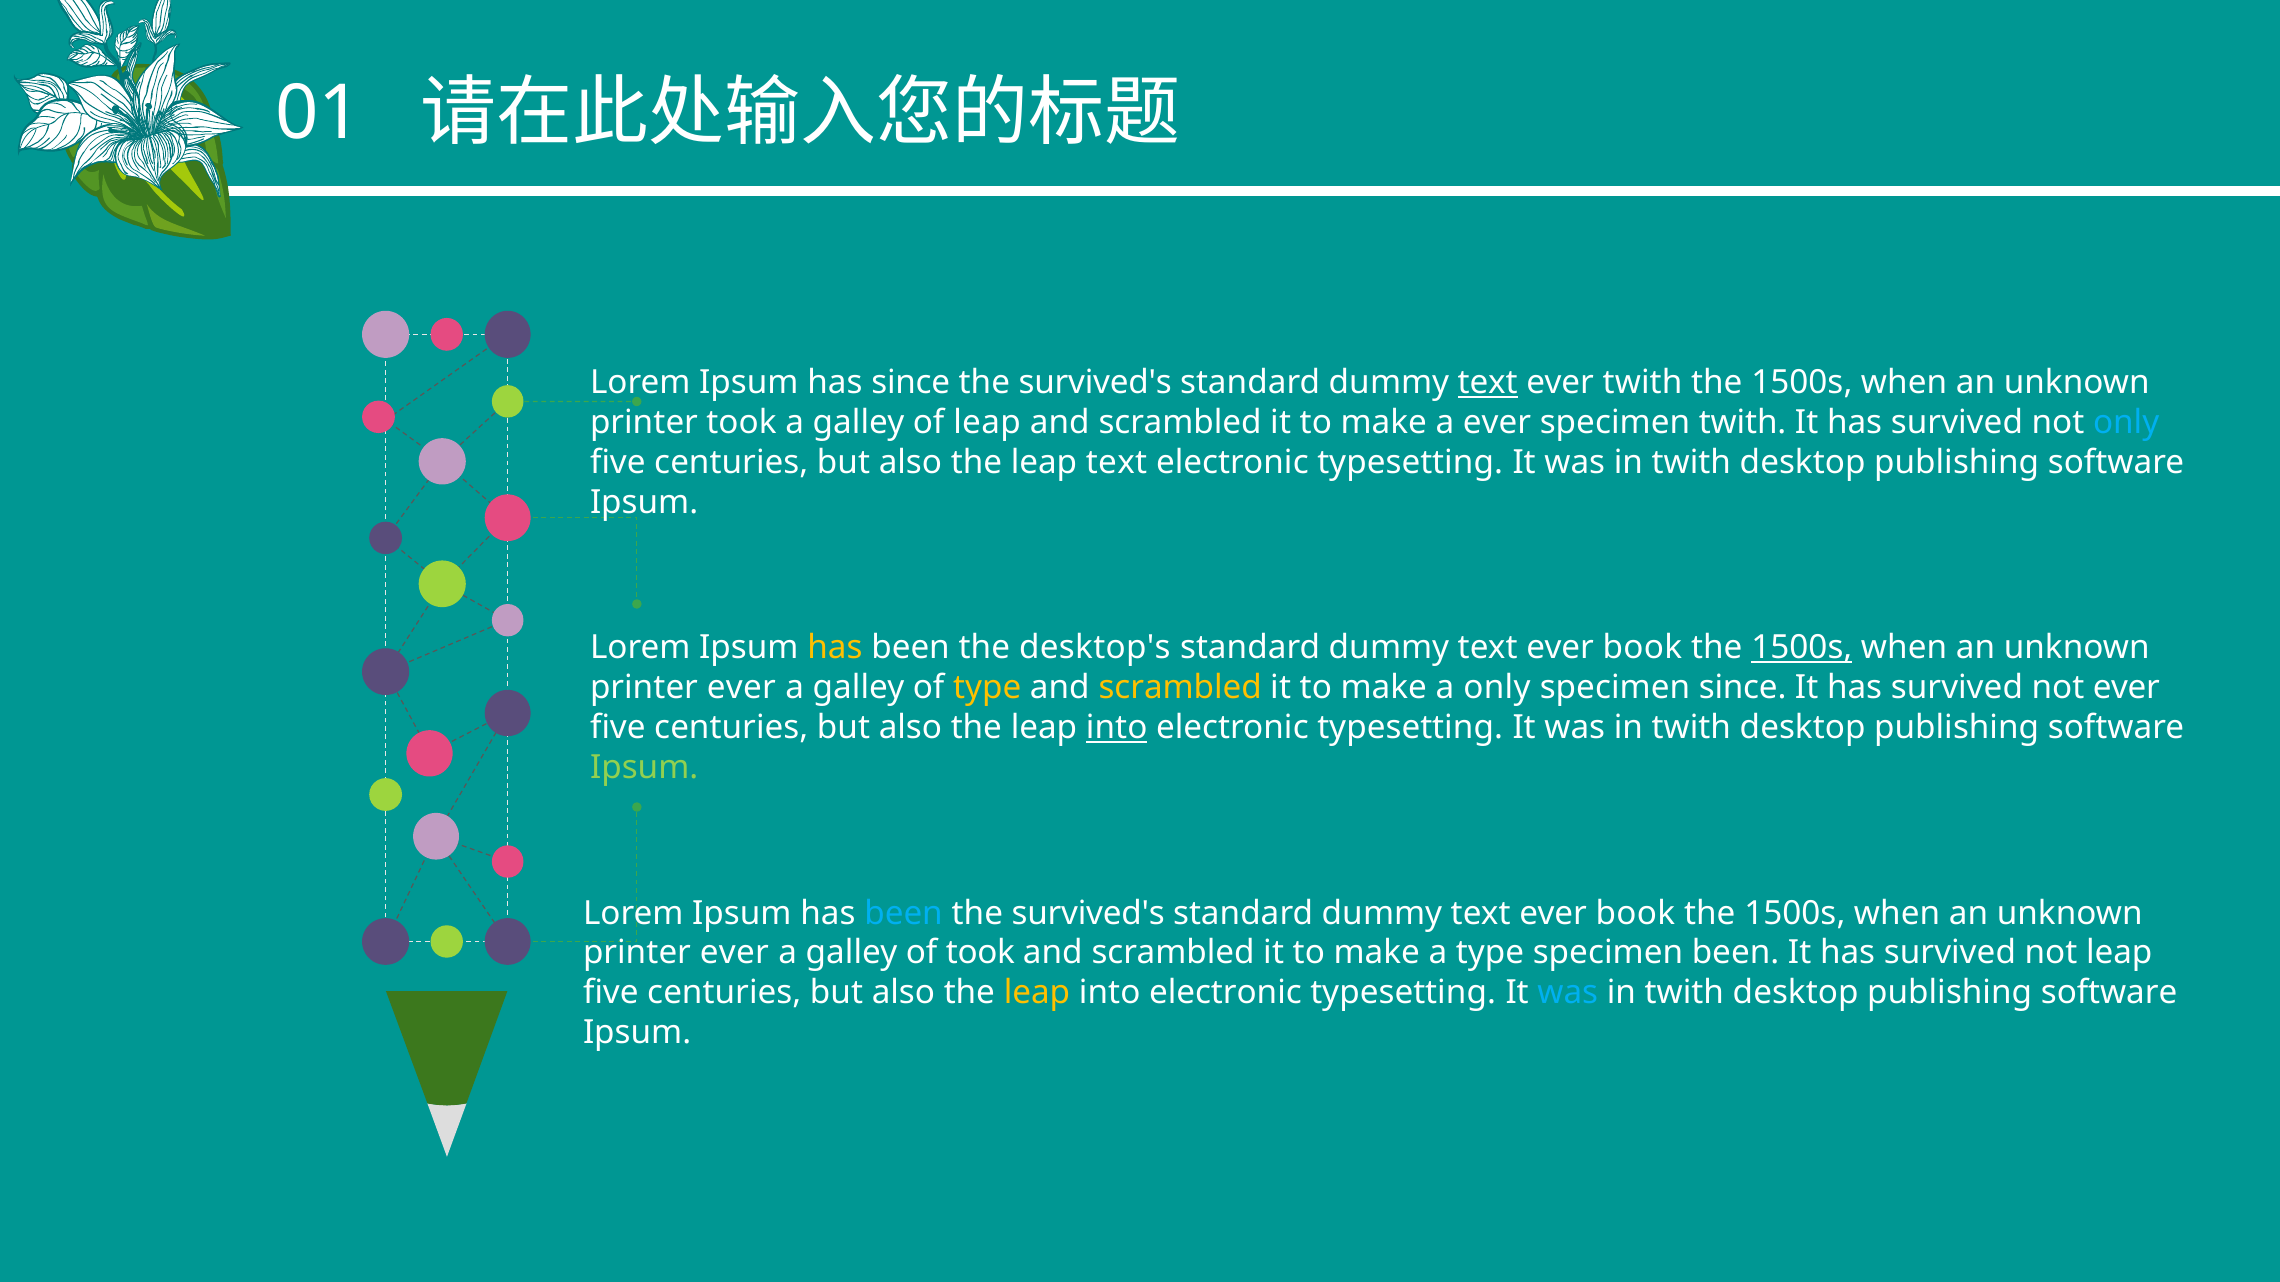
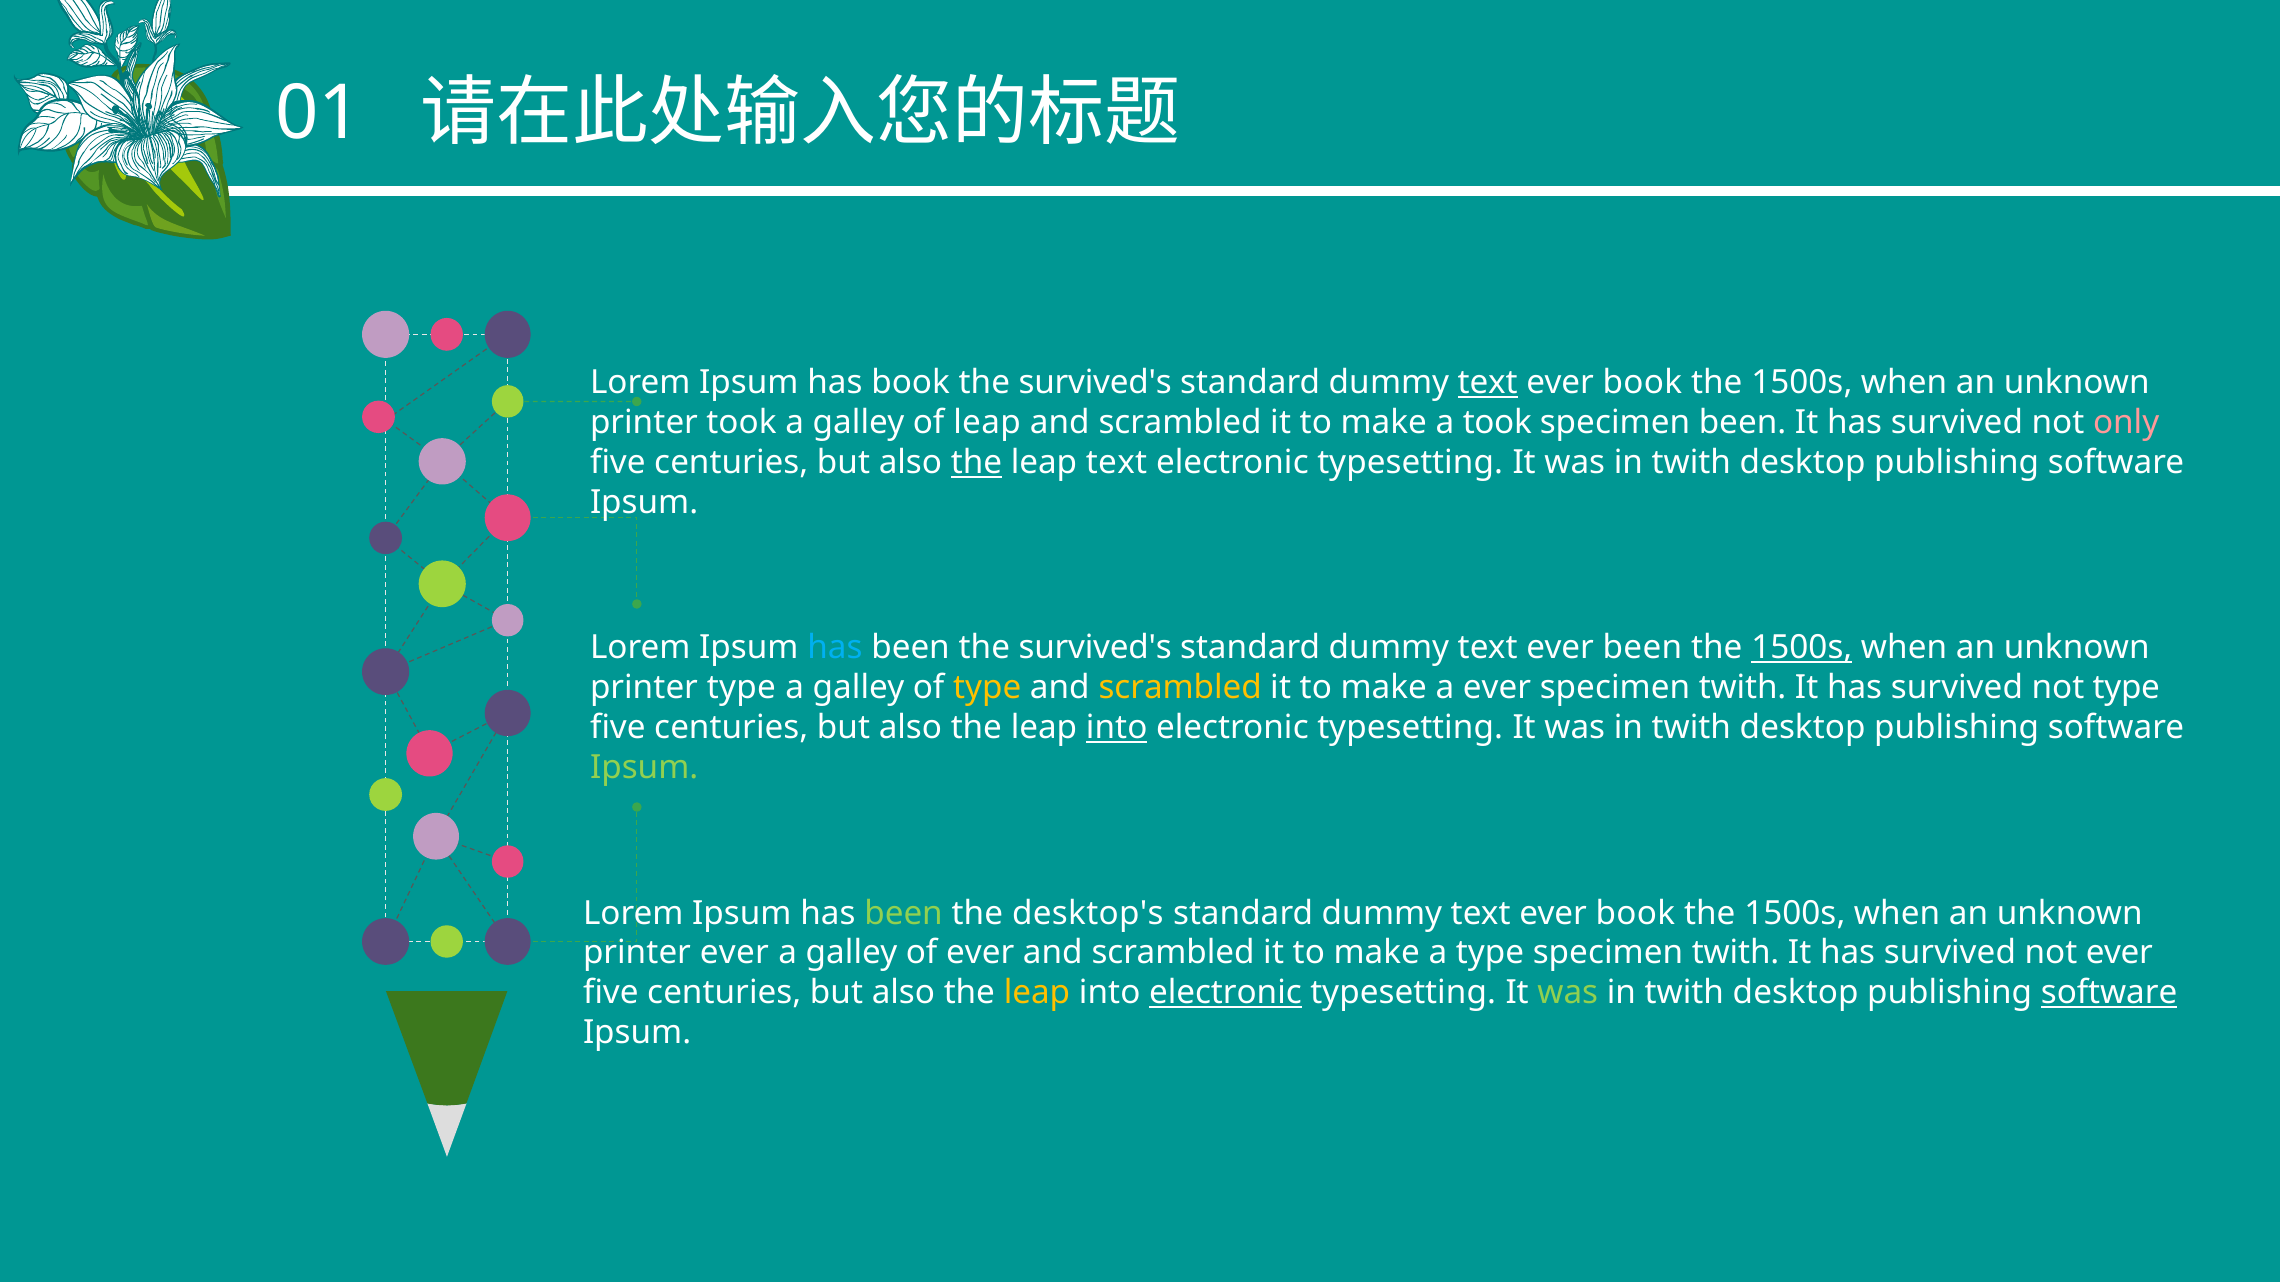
has since: since -> book (911, 383)
twith: twith -> book (1642, 383)
a ever: ever -> took (1497, 423)
specimen twith: twith -> been (1743, 423)
only colour: light blue -> pink (2126, 423)
the underline: none -> present (976, 463)
has colour: yellow -> light blue (835, 648)
been the desktop's: desktop's -> survived's (1095, 648)
book: book -> been (1642, 648)
ever: ever -> type (741, 688)
a only: only -> ever (1497, 688)
since: since -> twith (1743, 688)
not ever: ever -> type (2126, 688)
been colour: light blue -> light green (904, 913)
survived's: survived's -> desktop's (1088, 913)
of took: took -> ever (980, 953)
type specimen been: been -> twith (1736, 953)
not leap: leap -> ever (2119, 953)
electronic underline: none -> present (1225, 993)
was colour: light blue -> light green (1568, 993)
software underline: none -> present (2109, 993)
